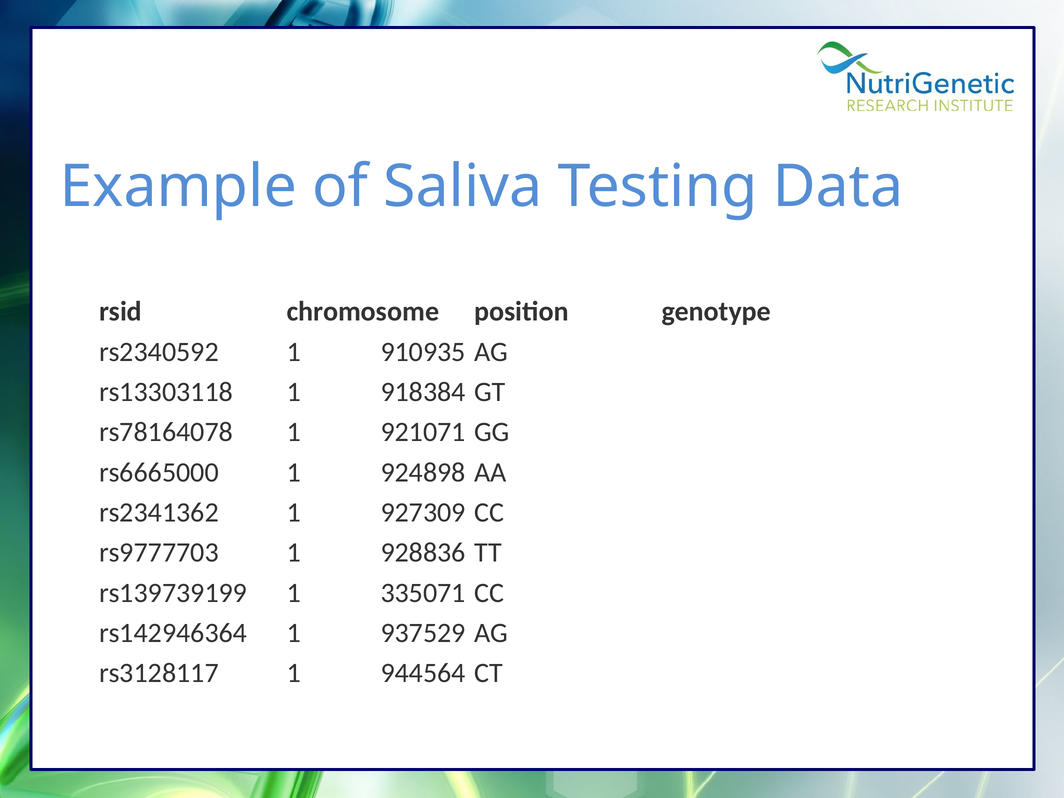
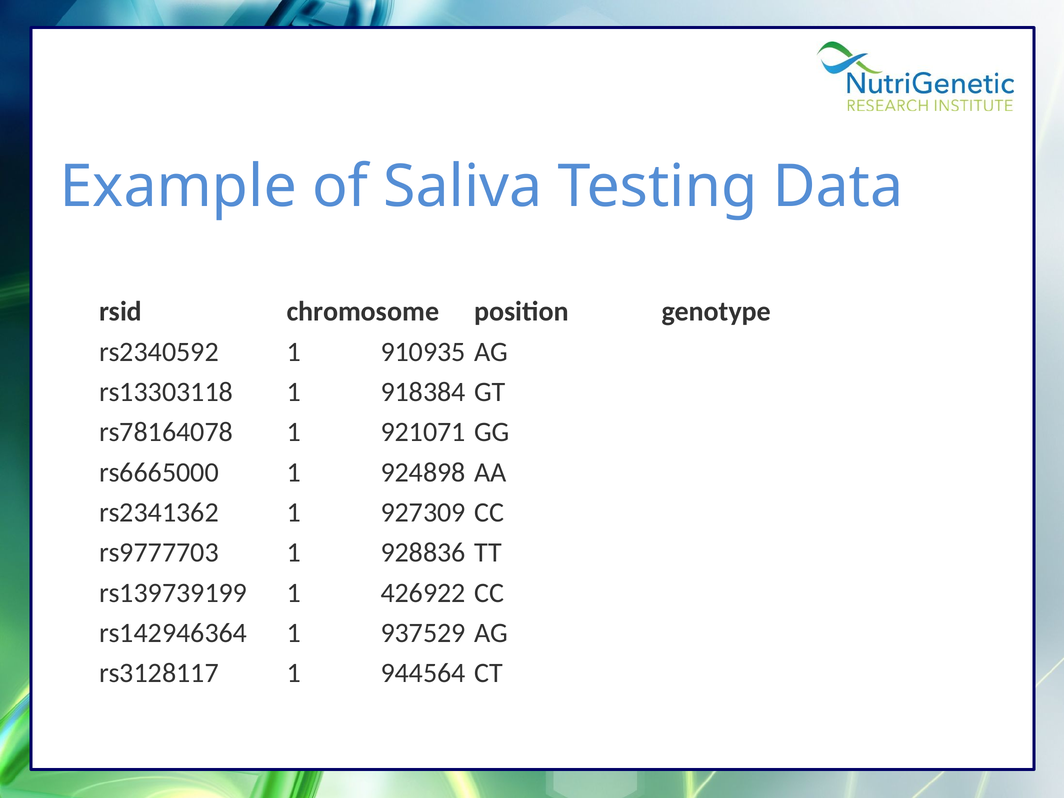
335071: 335071 -> 426922 (423, 593)
